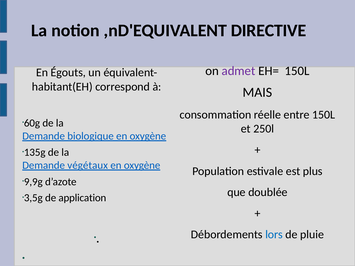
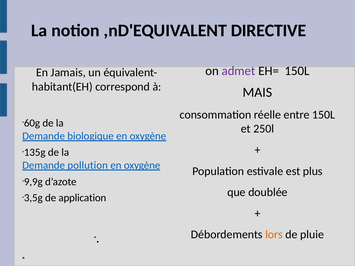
Égouts: Égouts -> Jamais (68, 73)
végétaux: végétaux -> pollution (88, 166)
lors colour: blue -> orange (274, 235)
